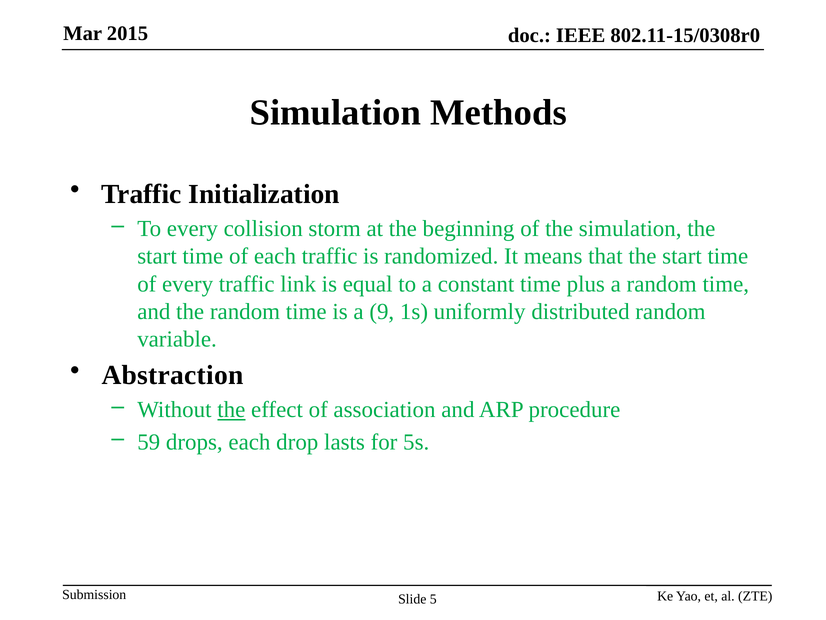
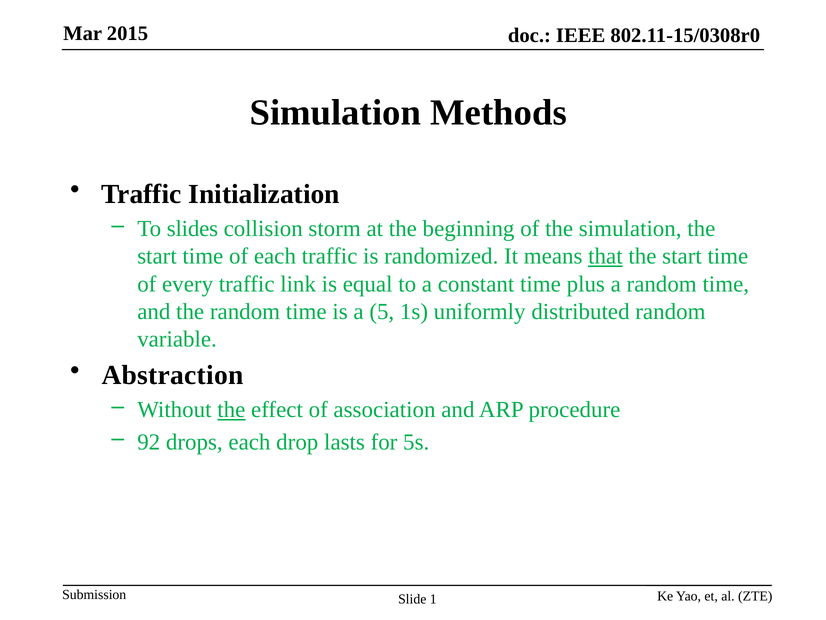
To every: every -> slides (192, 229)
that underline: none -> present (605, 256)
9: 9 -> 5 (382, 311)
59: 59 -> 92 (149, 442)
5: 5 -> 1 (433, 599)
